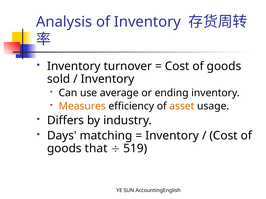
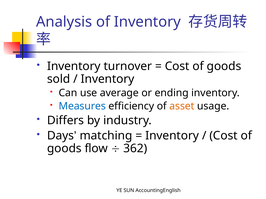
Measures colour: orange -> blue (82, 106)
that: that -> flow (96, 149)
519: 519 -> 362 (135, 149)
